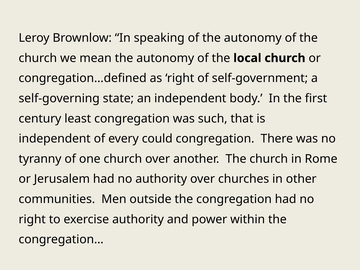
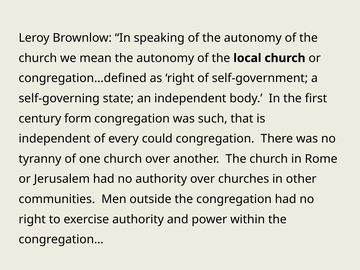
least: least -> form (78, 119)
